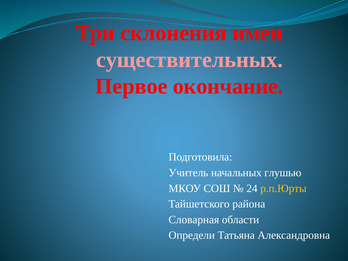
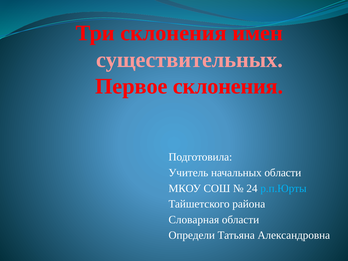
Первое окончание: окончание -> склонения (228, 86)
начальных глушью: глушью -> области (283, 173)
р.п.Юрты colour: yellow -> light blue (283, 188)
